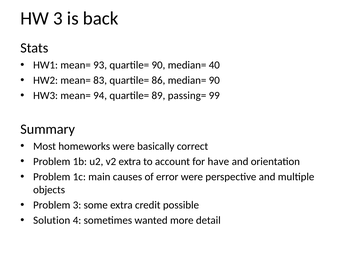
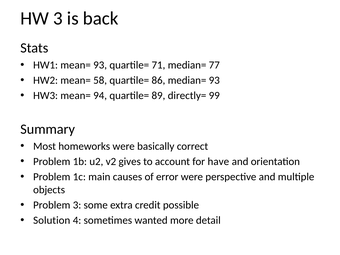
quartile= 90: 90 -> 71 (158, 65)
40: 40 -> 77 (214, 65)
83: 83 -> 58 (100, 80)
median= 90: 90 -> 93 (214, 80)
passing=: passing= -> directly= (187, 96)
v2 extra: extra -> gives (130, 162)
